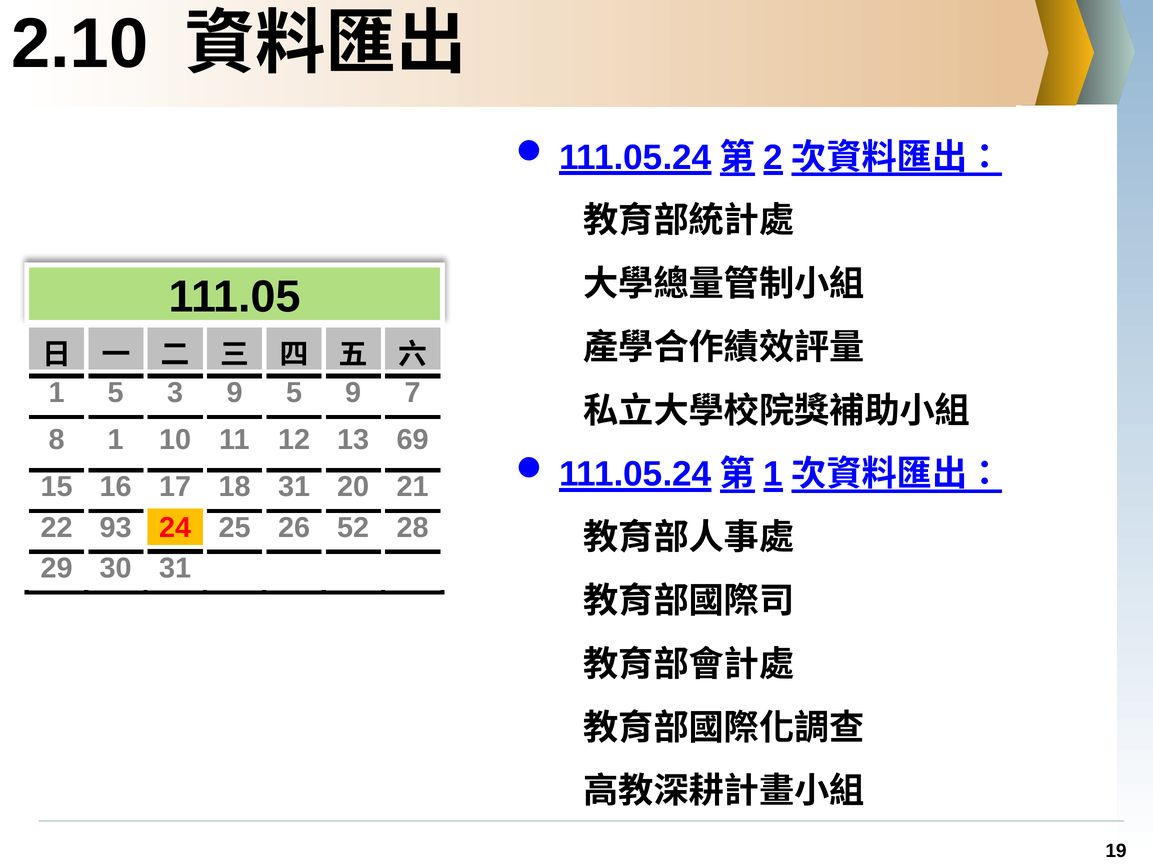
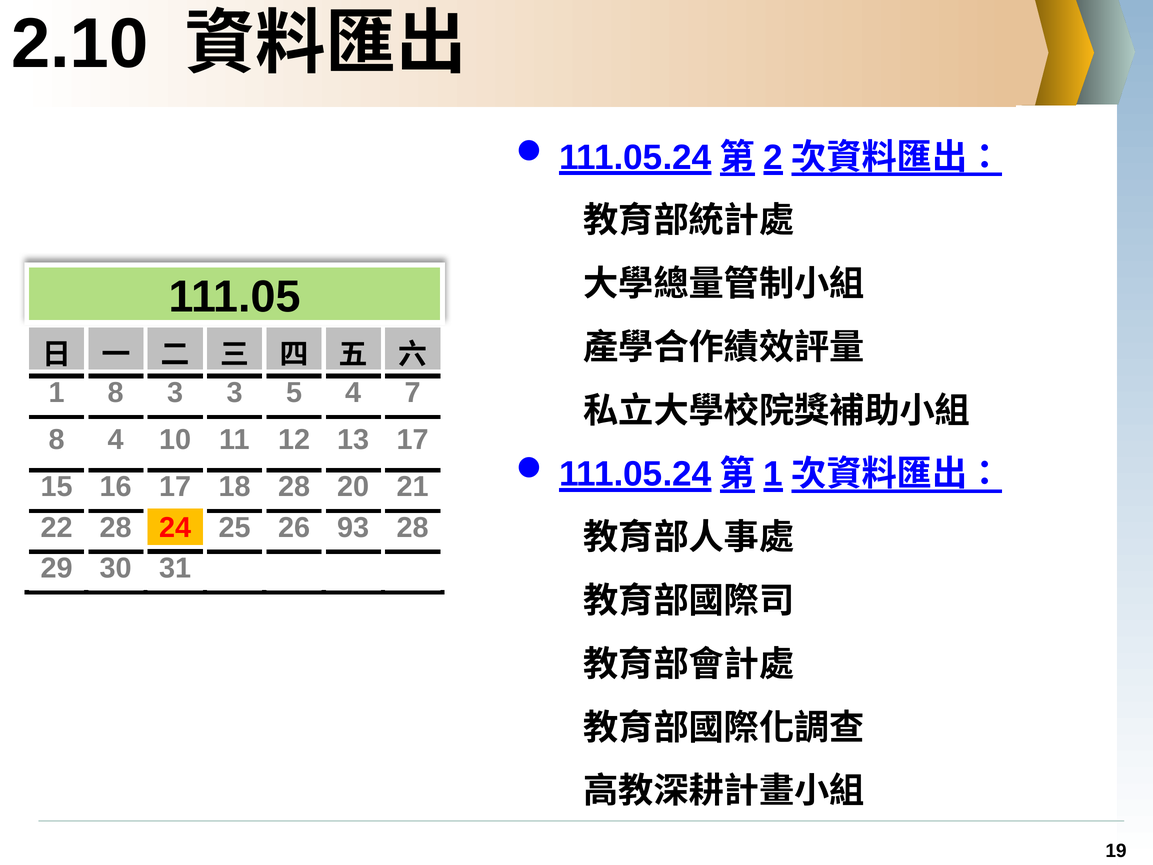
1 5: 5 -> 8 (116, 393)
3 9: 9 -> 3 (235, 393)
5 9: 9 -> 4 (353, 393)
8 1: 1 -> 4 (116, 440)
13 69: 69 -> 17 (413, 440)
18 31: 31 -> 28 (294, 487)
22 93: 93 -> 28 (116, 527)
52: 52 -> 93 (353, 527)
